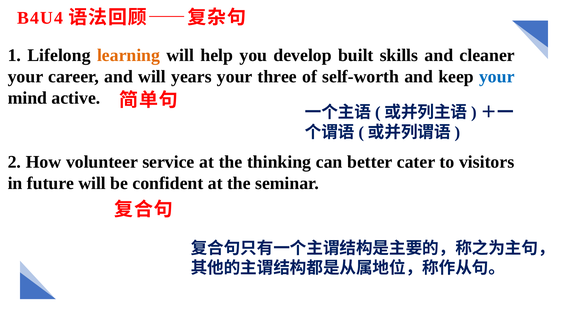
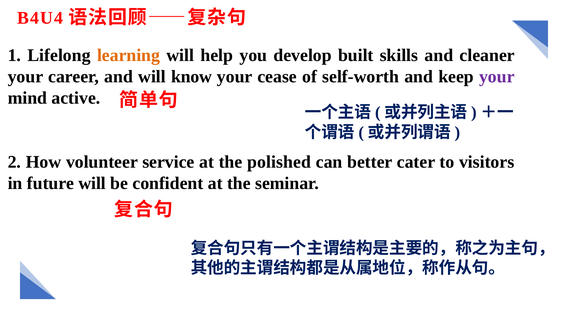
years: years -> know (191, 77)
three: three -> cease (277, 77)
your colour: blue -> purple (497, 77)
thinking: thinking -> polished (279, 162)
